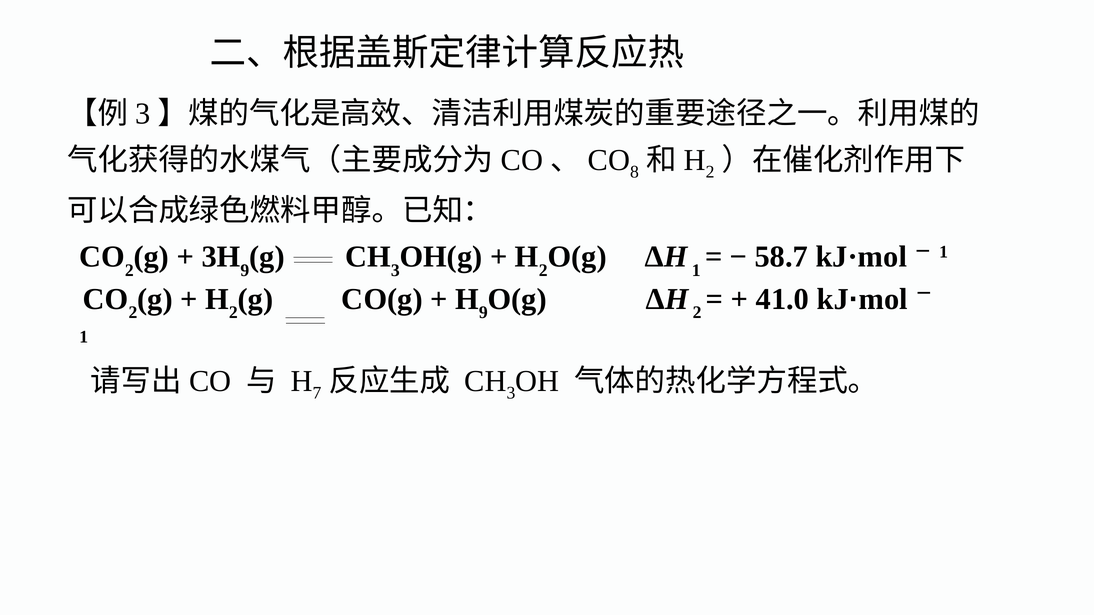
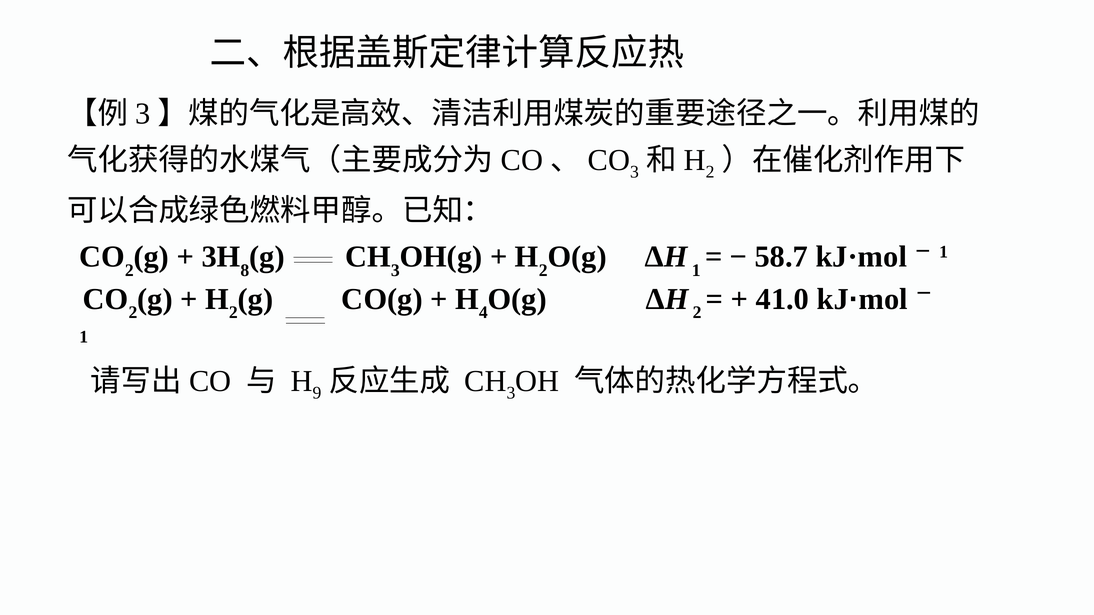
8: 8 -> 3 (634, 172)
9: 9 -> 8 (245, 270)
9: 9 -> 4 (483, 313)
7: 7 -> 9 (317, 393)
